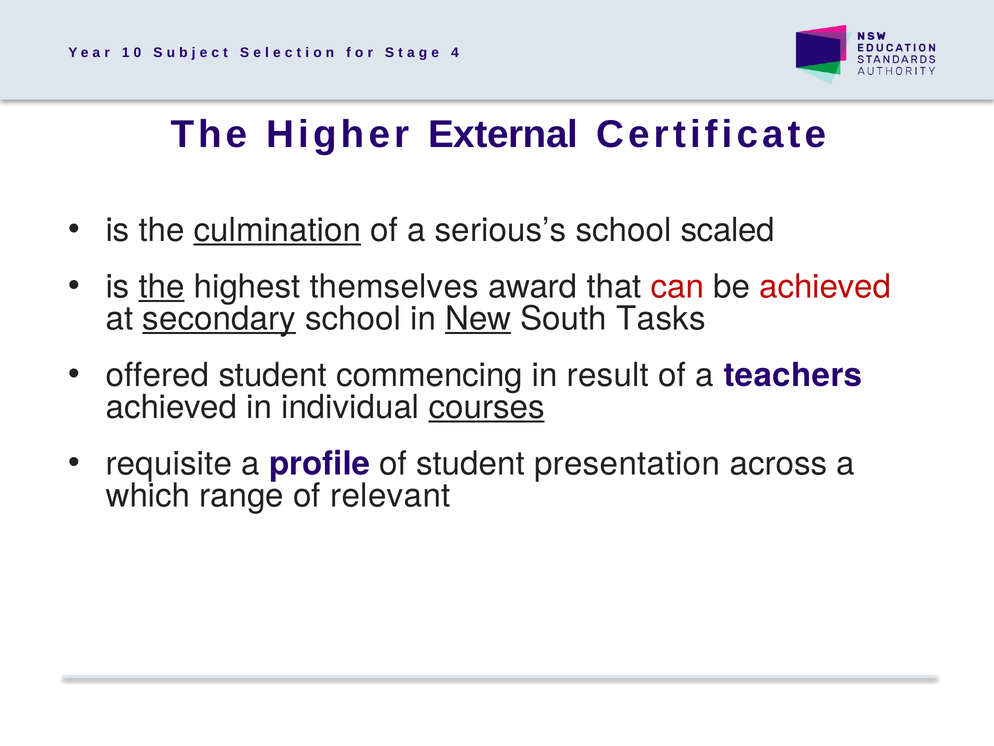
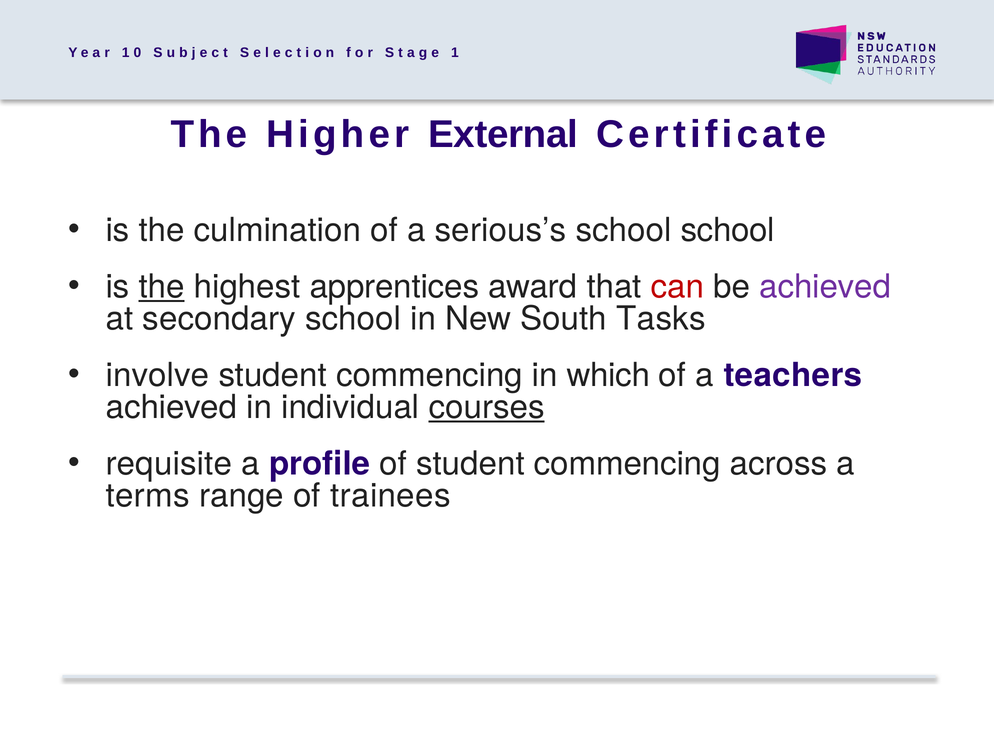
4: 4 -> 1 (455, 53)
culmination underline: present -> none (277, 230)
school scaled: scaled -> school (728, 230)
themselves: themselves -> apprentices (394, 287)
achieved colour: red -> purple (825, 287)
secondary underline: present -> none (219, 319)
New underline: present -> none (478, 319)
offered: offered -> involve (157, 375)
result: result -> which (608, 375)
of student presentation: presentation -> commencing (627, 464)
which: which -> terms (148, 496)
relevant: relevant -> trainees (390, 496)
